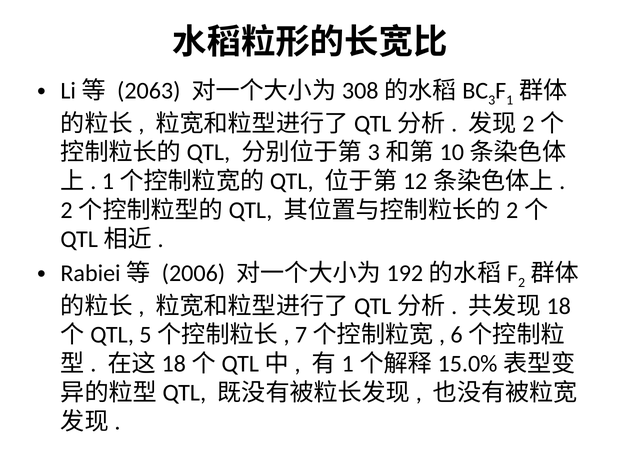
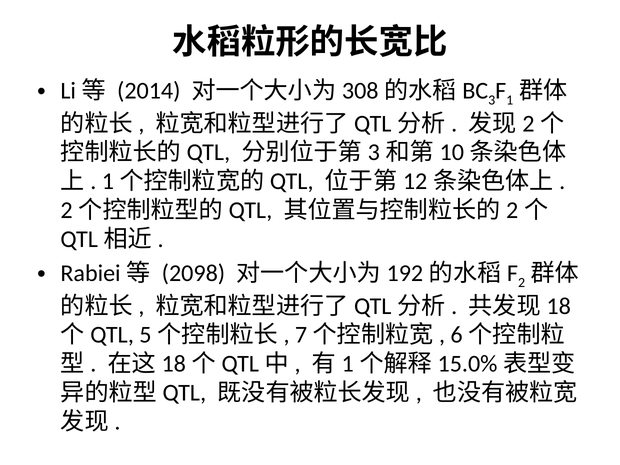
2063: 2063 -> 2014 (149, 91)
2006: 2006 -> 2098 (193, 273)
